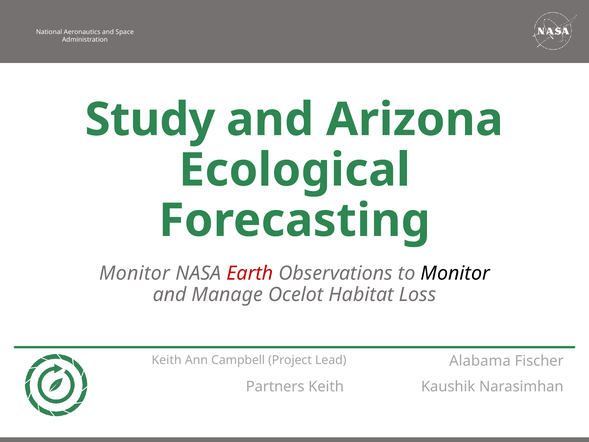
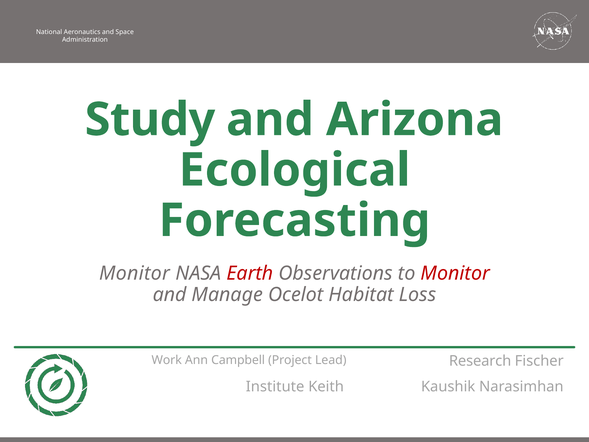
Monitor colour: black -> red (455, 273)
Keith: Keith -> Work (167, 360)
Alabama: Alabama -> Research (480, 361)
Partners: Partners -> Institute (275, 387)
